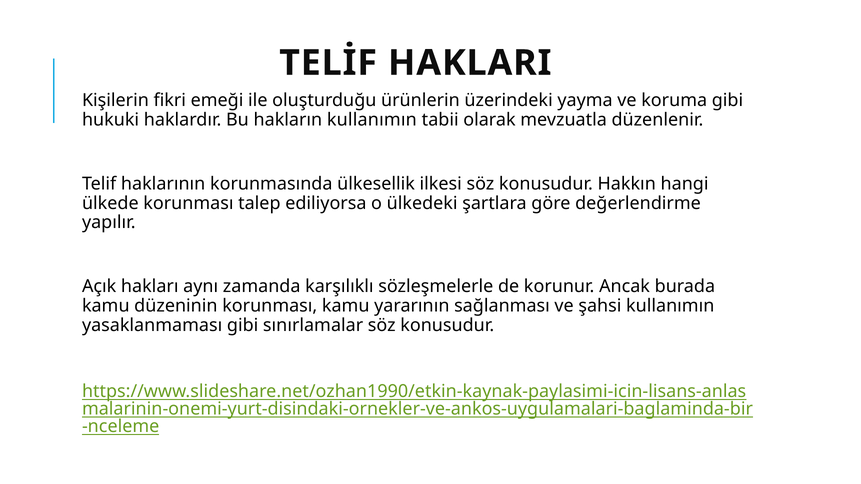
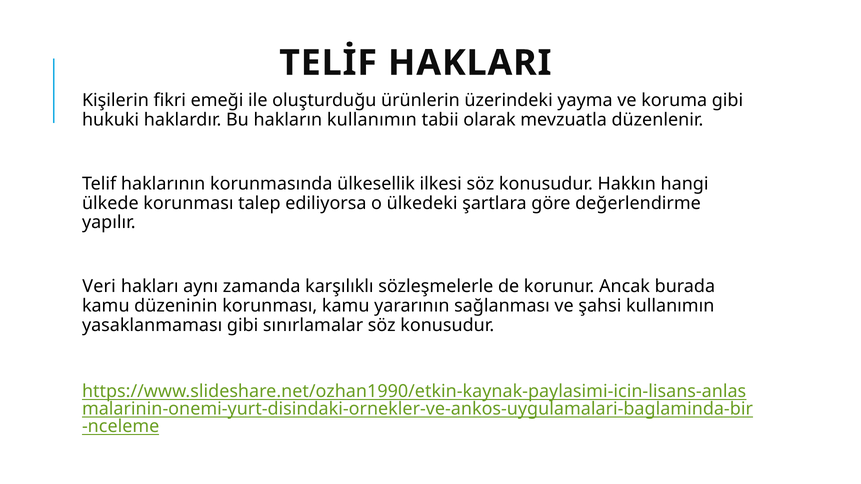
Açık: Açık -> Veri (99, 287)
